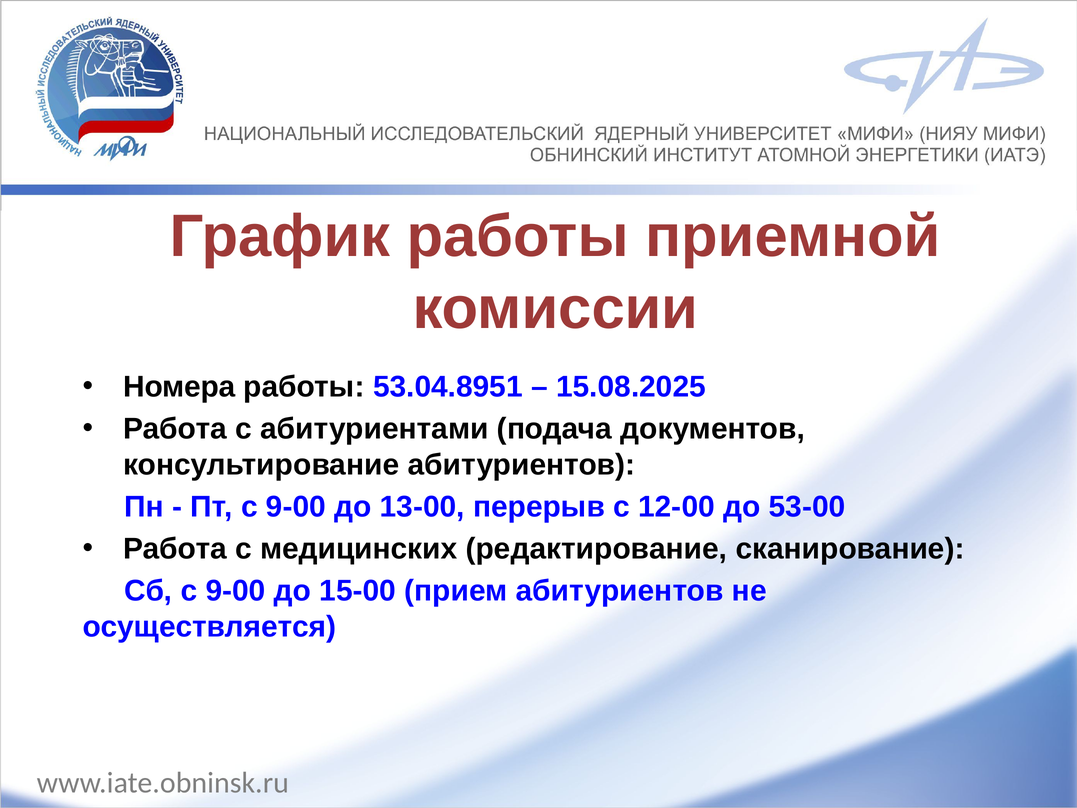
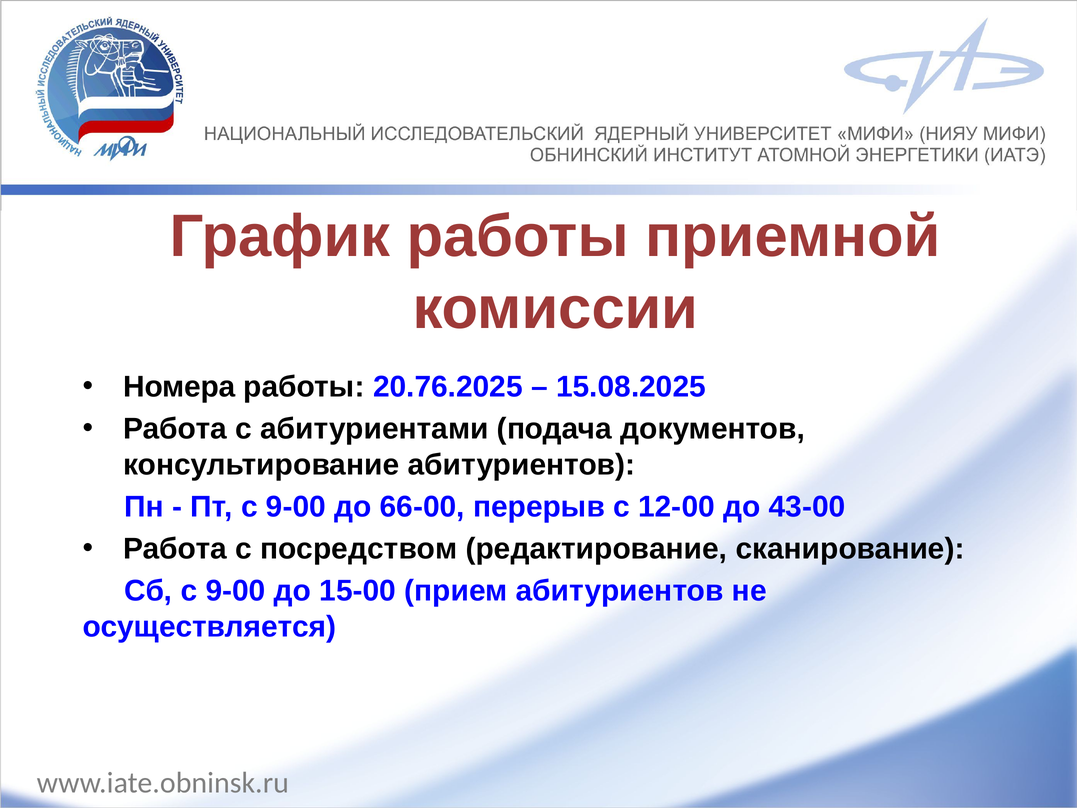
53.04.8951: 53.04.8951 -> 20.76.2025 (448, 387)
13-00: 13-00 -> 66-00 (422, 507)
53-00: 53-00 -> 43-00 (807, 507)
медицинских: медицинских -> посредством (359, 549)
